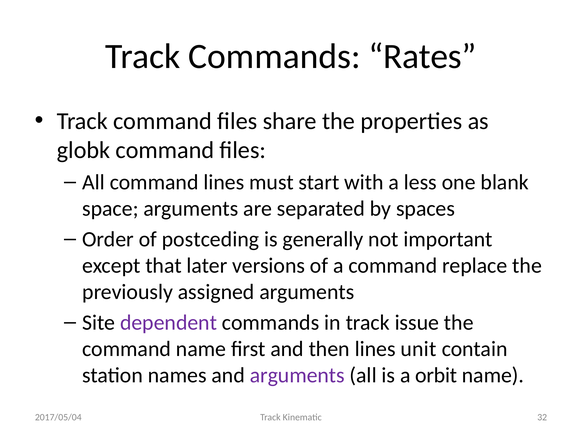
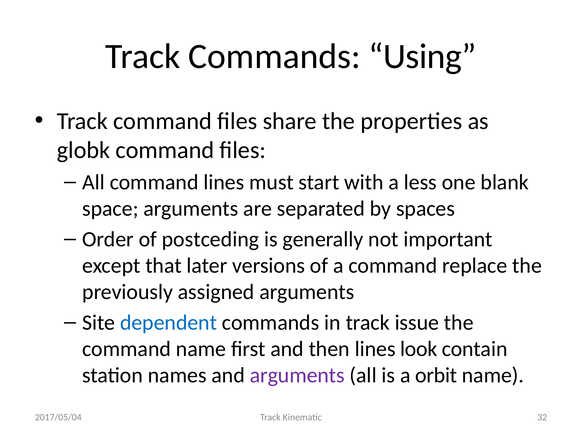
Rates: Rates -> Using (422, 56)
dependent colour: purple -> blue (169, 322)
unit: unit -> look (419, 348)
